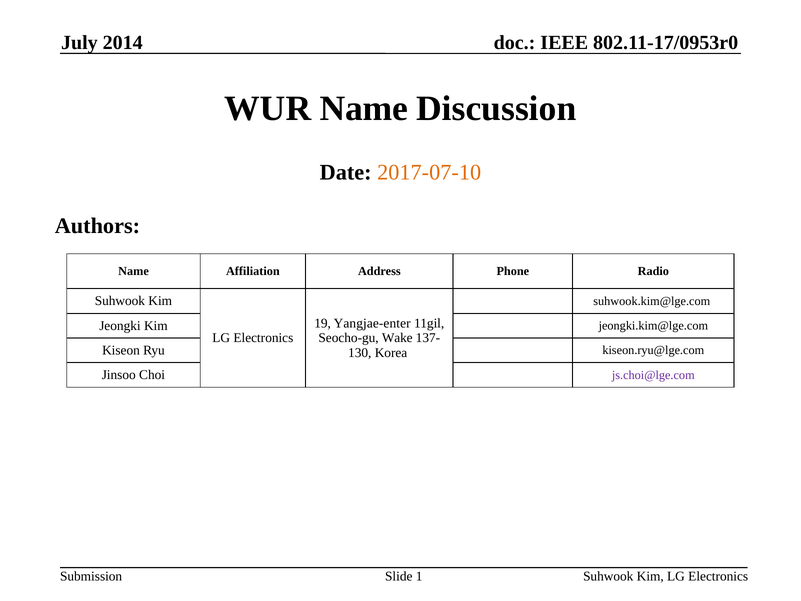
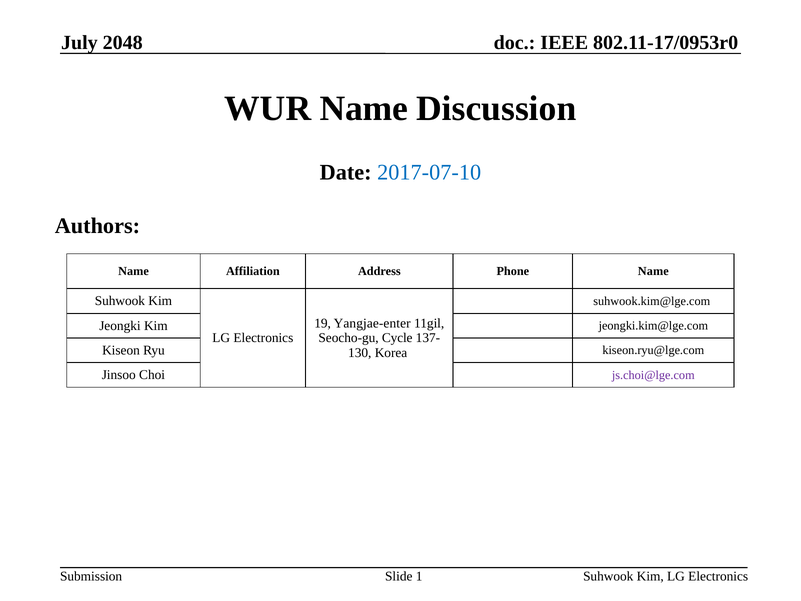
2014: 2014 -> 2048 (123, 43)
2017-07-10 colour: orange -> blue (429, 172)
Phone Radio: Radio -> Name (653, 271)
Wake: Wake -> Cycle (397, 338)
